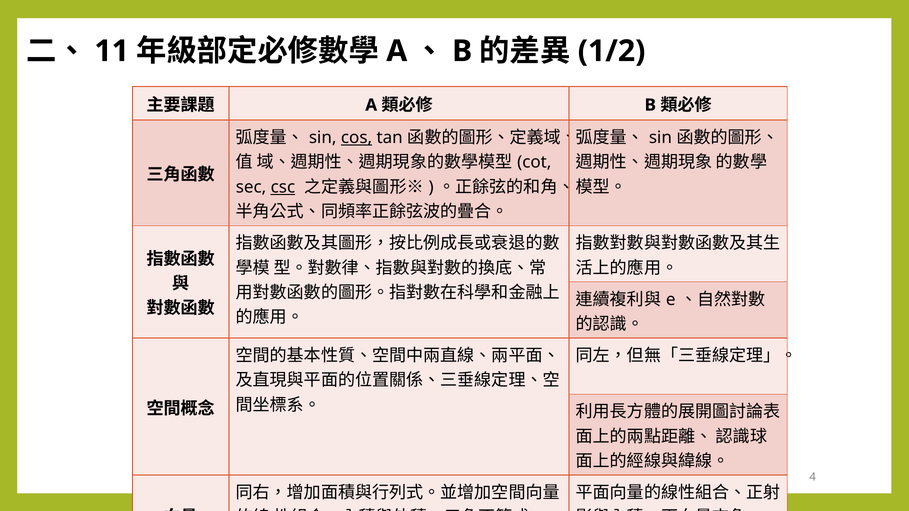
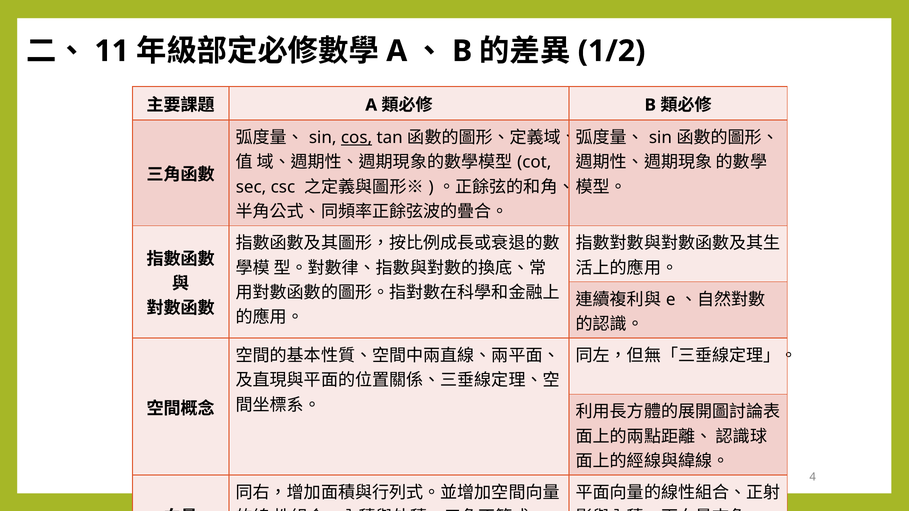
csc underline: present -> none (283, 187)
